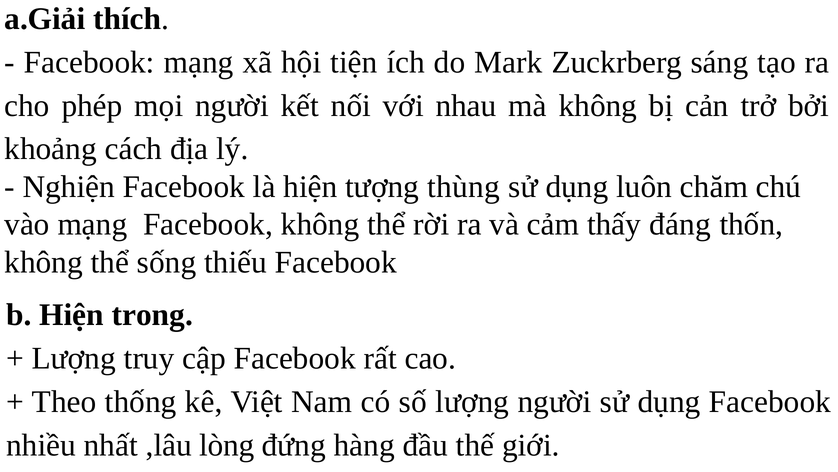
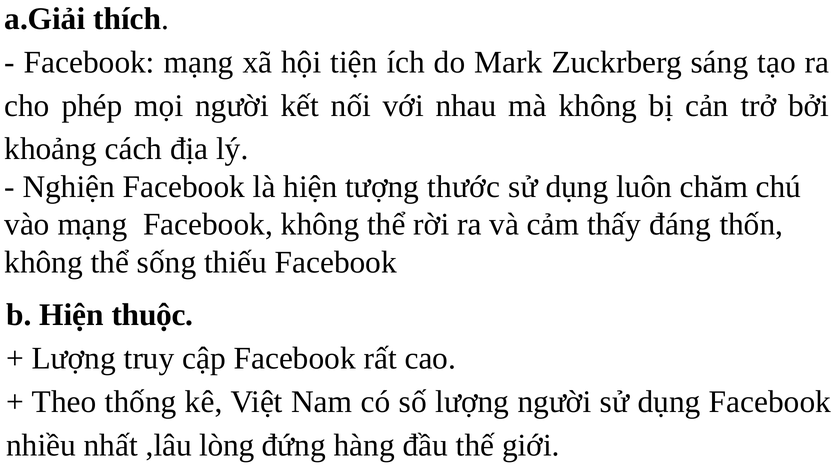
thùng: thùng -> thước (464, 187)
trong: trong -> thuộc (152, 315)
